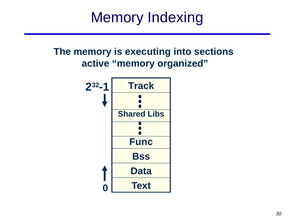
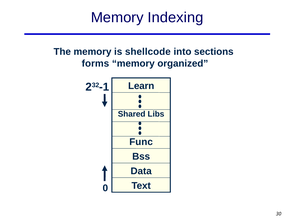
executing: executing -> shellcode (148, 52)
active: active -> forms (95, 63)
Track: Track -> Learn (141, 86)
